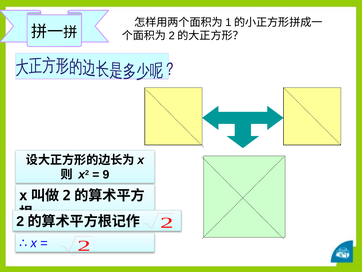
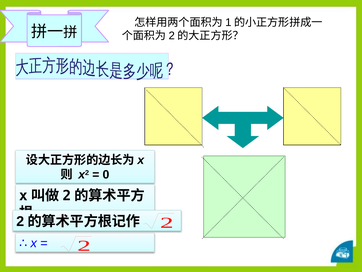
9: 9 -> 0 (106, 174)
